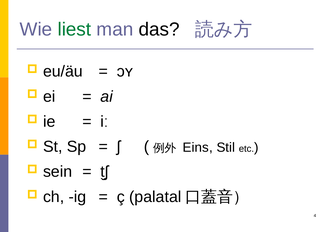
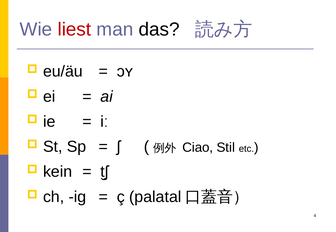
liest colour: green -> red (74, 29)
Eins: Eins -> Ciao (198, 148)
sein: sein -> kein (58, 172)
